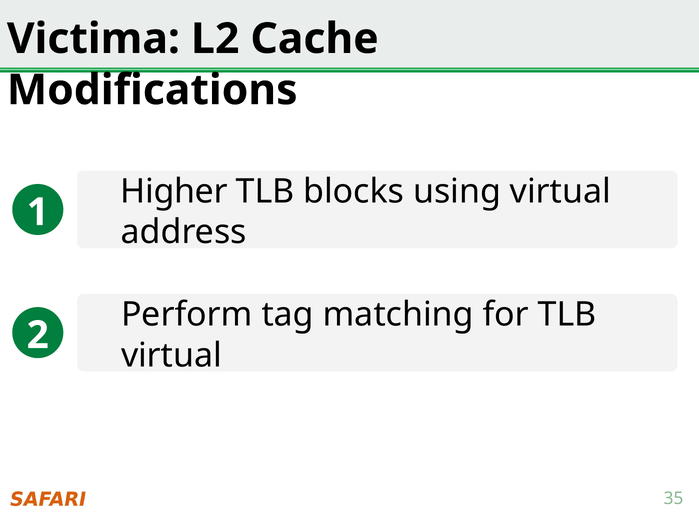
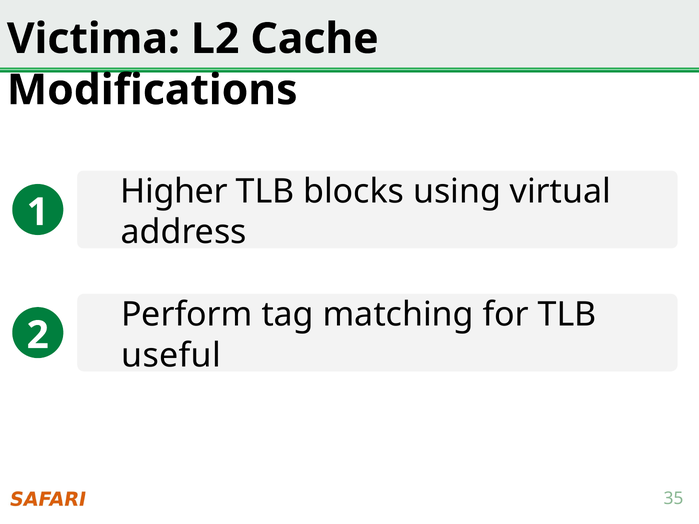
virtual: virtual -> useful (171, 356)
